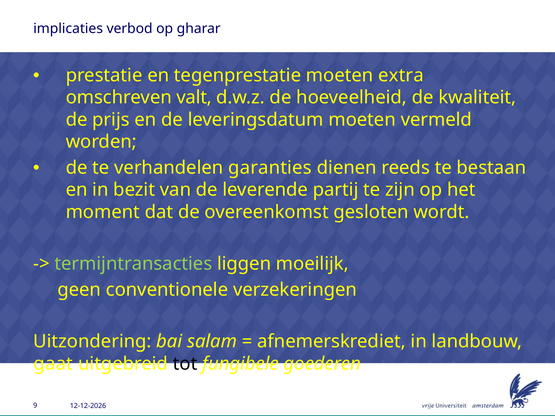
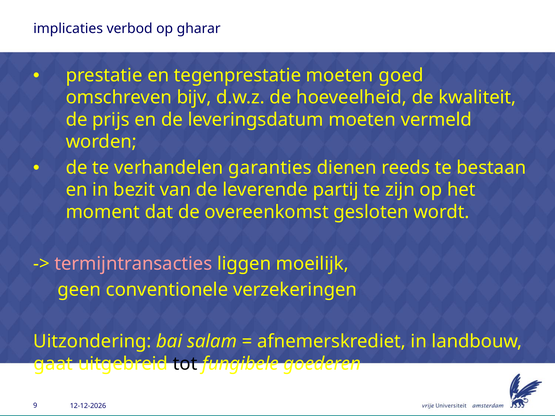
extra: extra -> goed (401, 75)
valt: valt -> bijv (194, 98)
termijntransacties colour: light green -> pink (133, 264)
